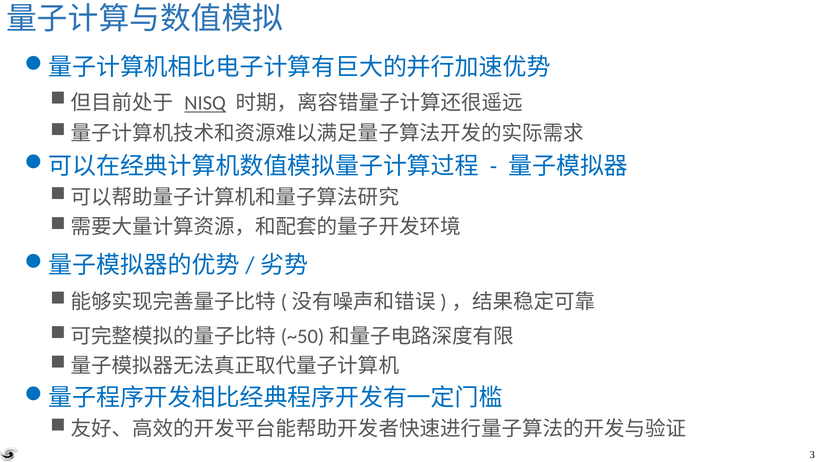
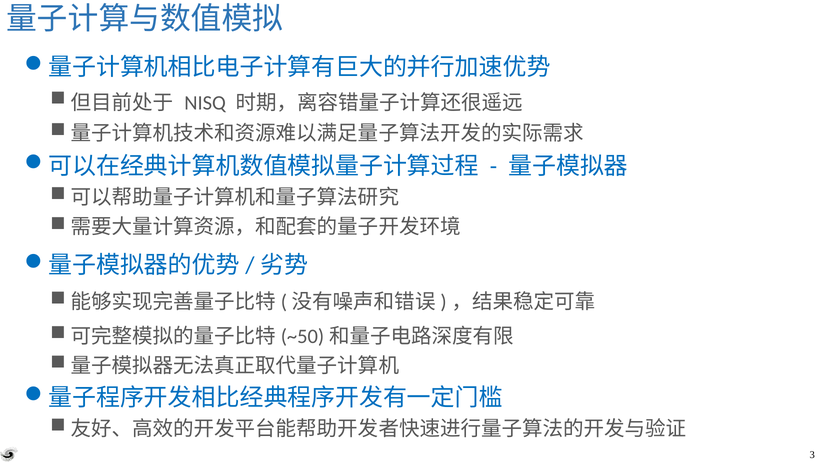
NISQ underline: present -> none (205, 103)
